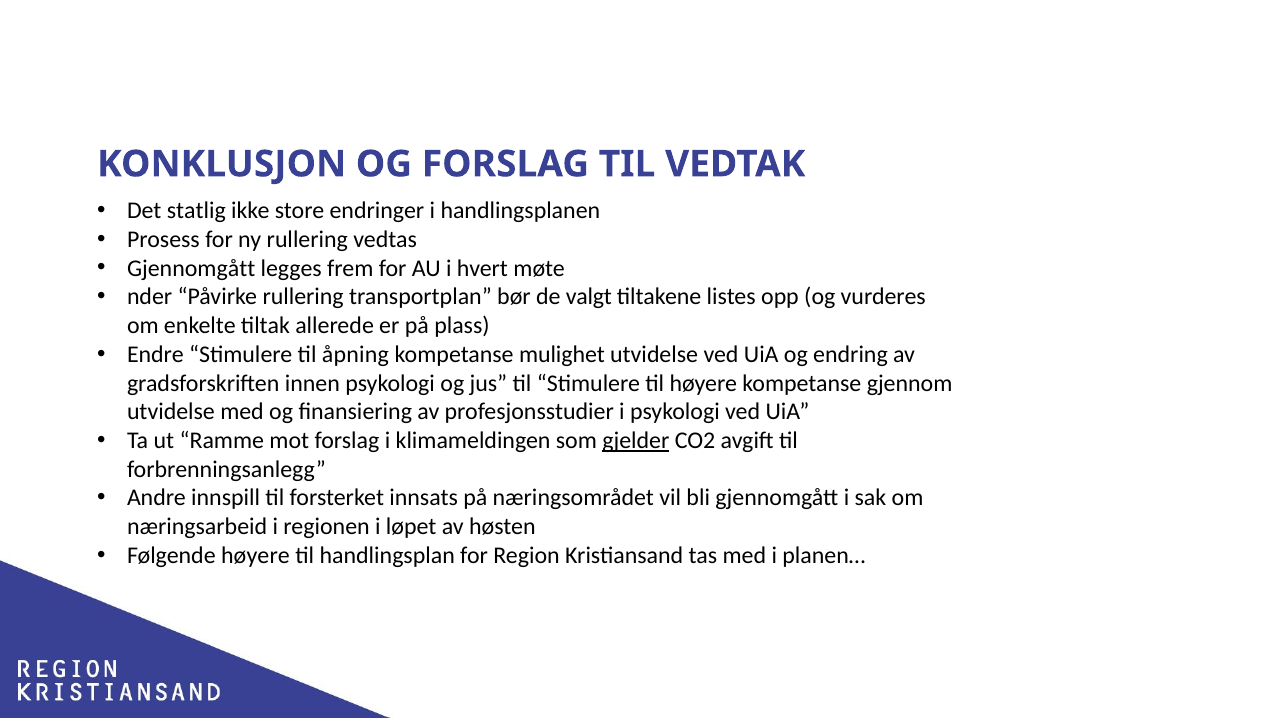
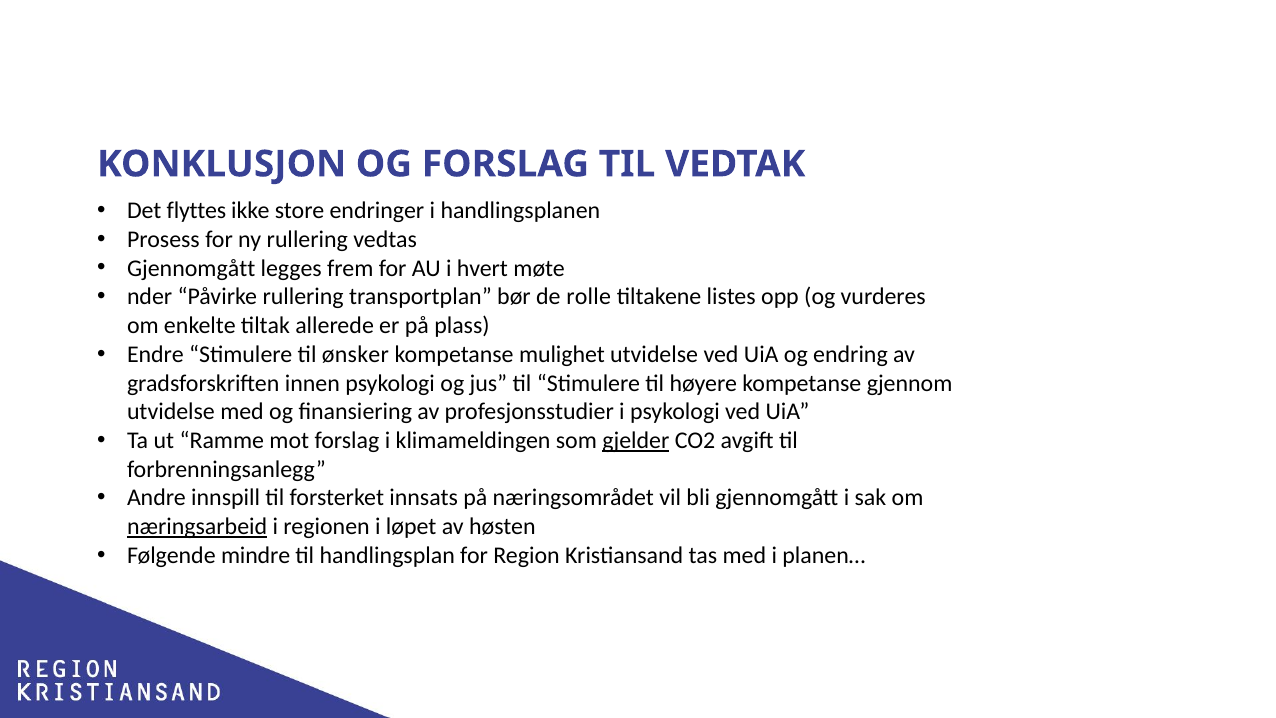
statlig: statlig -> flyttes (196, 211)
valgt: valgt -> rolle (589, 297)
åpning: åpning -> ønsker (355, 354)
næringsarbeid underline: none -> present (197, 527)
Følgende høyere: høyere -> mindre (256, 555)
